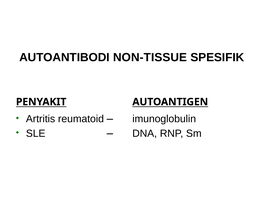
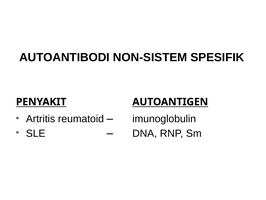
NON-TISSUE: NON-TISSUE -> NON-SISTEM (150, 57)
